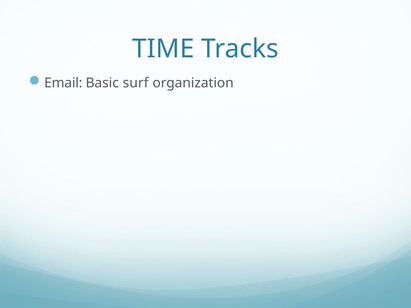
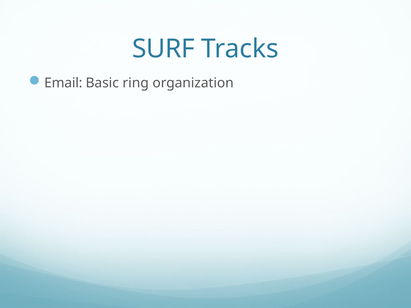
TIME: TIME -> SURF (163, 49)
surf: surf -> ring (136, 83)
